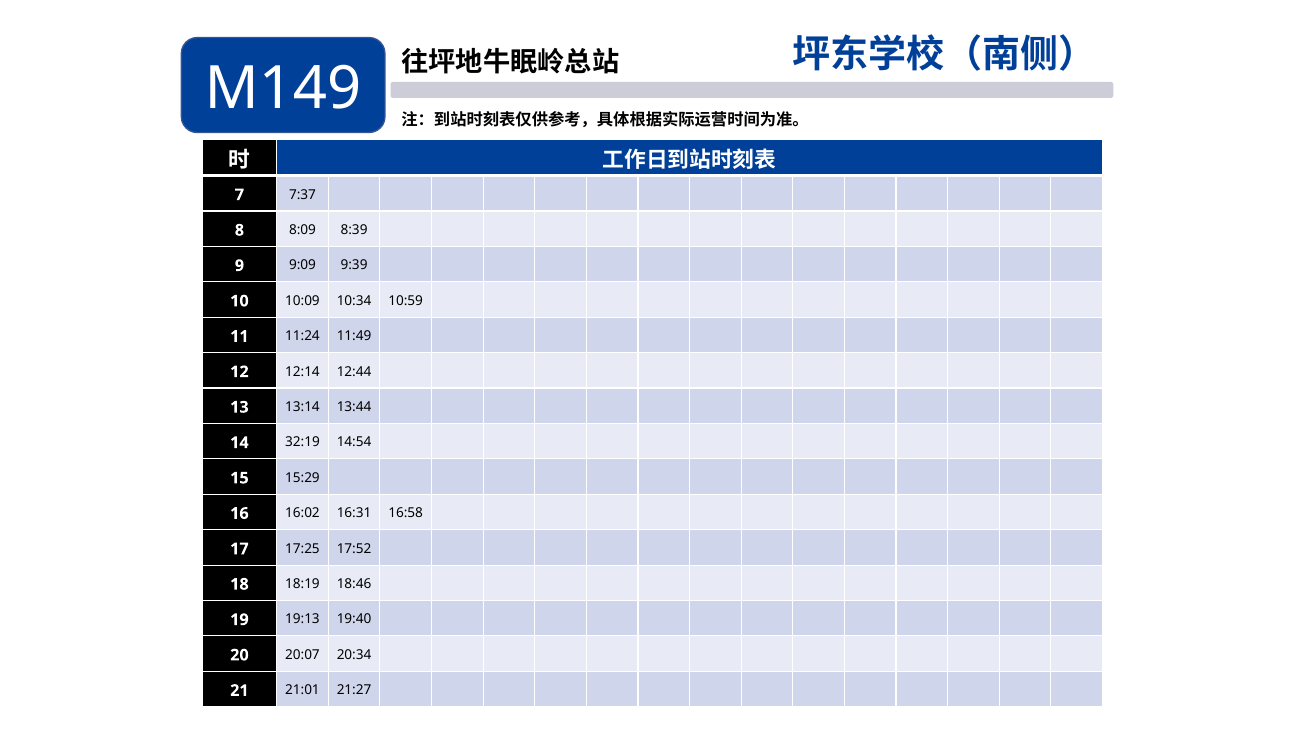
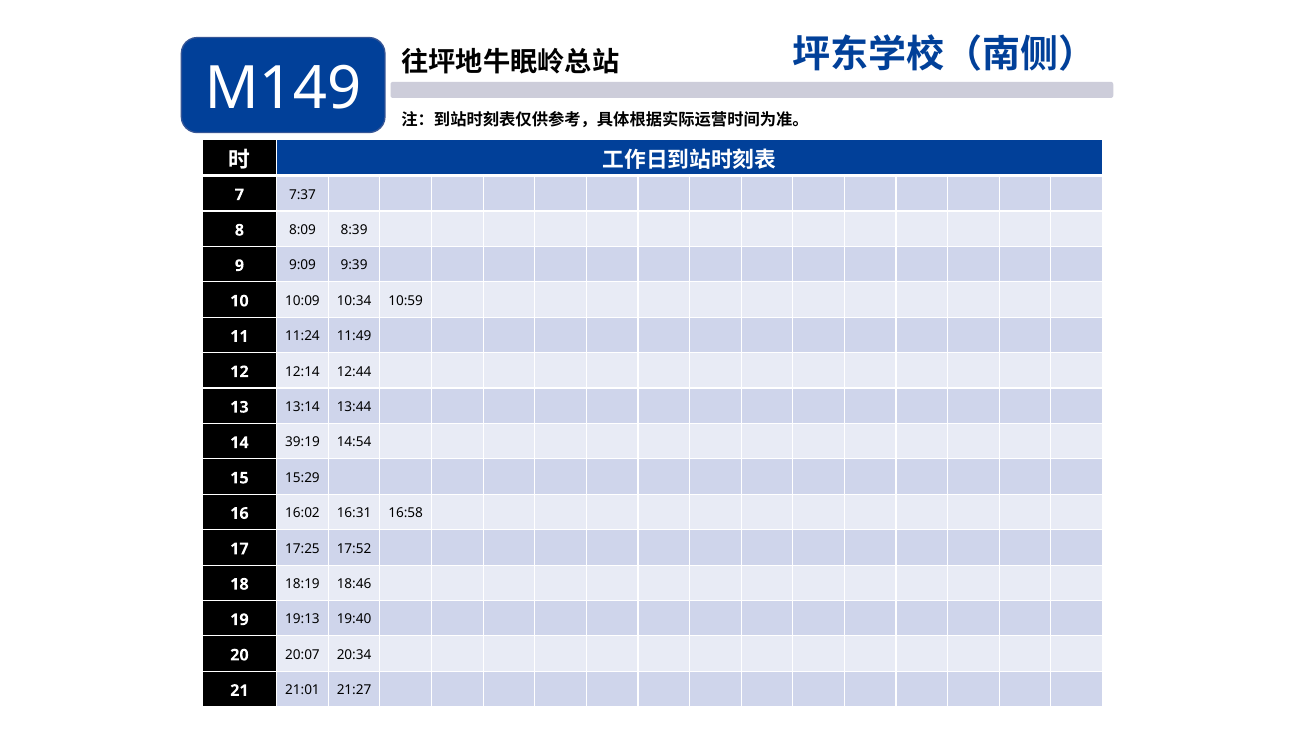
32:19: 32:19 -> 39:19 (303, 442)
